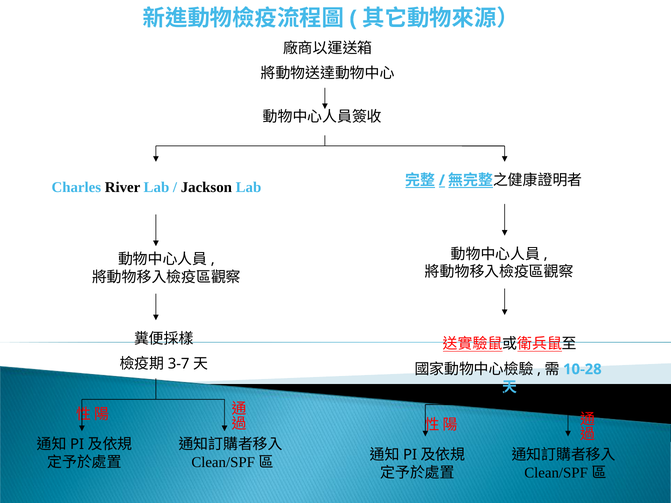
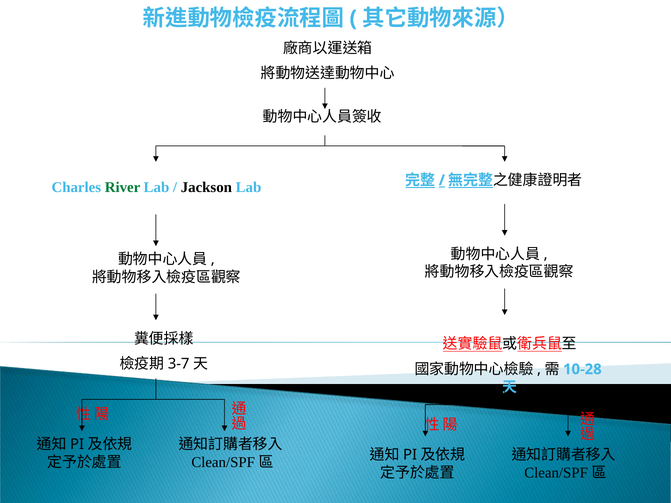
River colour: black -> green (123, 187)
